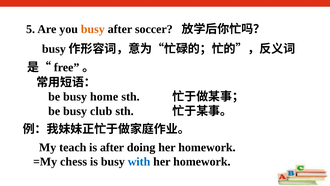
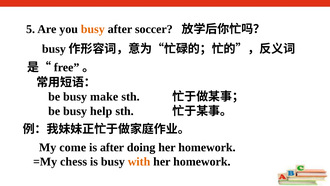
home: home -> make (104, 97)
club: club -> help (101, 111)
teach: teach -> come (73, 147)
with colour: blue -> orange (139, 161)
